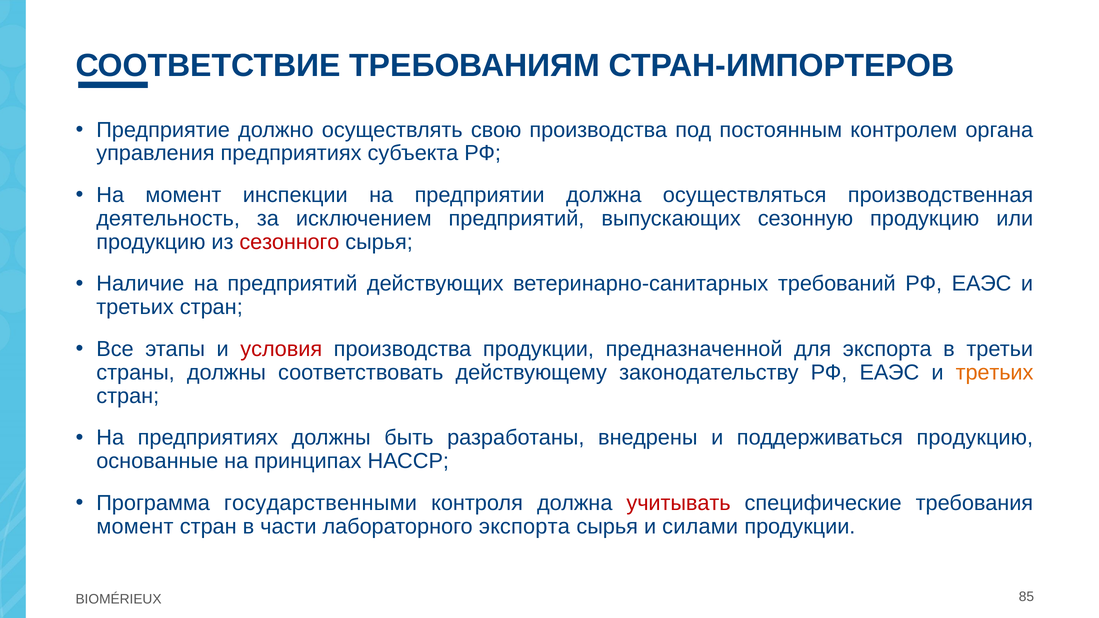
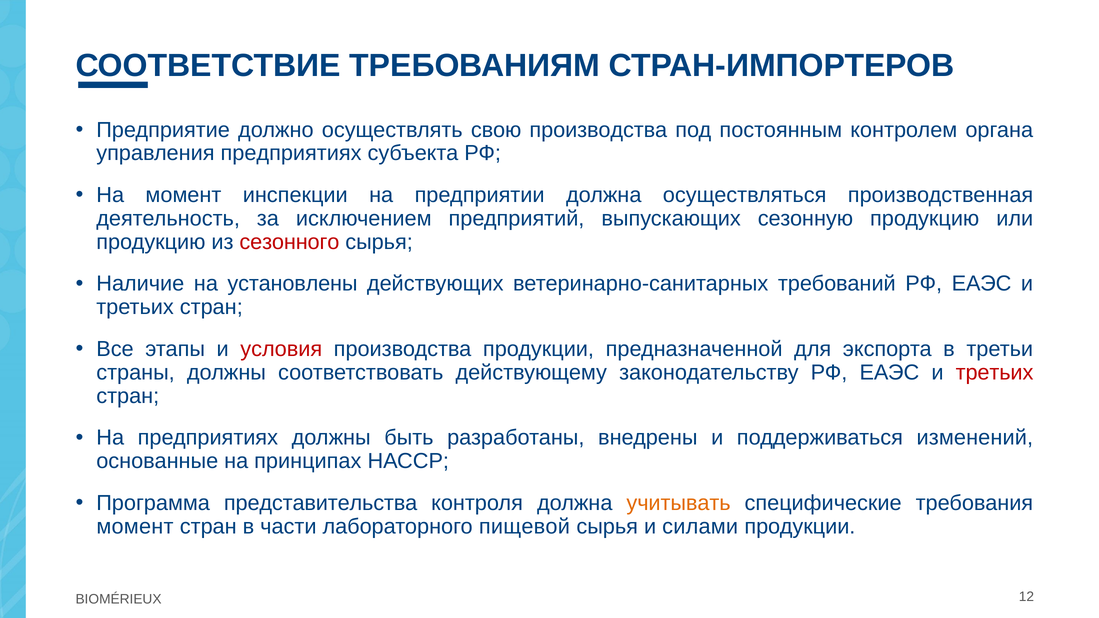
на предприятий: предприятий -> установлены (293, 284)
третьих colour: orange -> red (995, 373)
поддерживаться продукцию: продукцию -> изменений (975, 438)
государственными: государственными -> представительства (321, 503)
учитывать colour: red -> orange (679, 503)
лабораторного экспорта: экспорта -> пищевой (524, 527)
85: 85 -> 12 (1026, 597)
